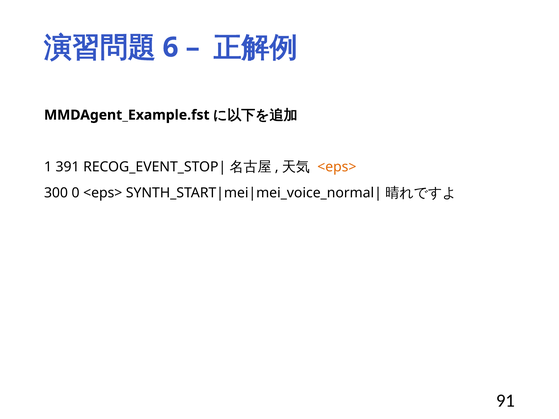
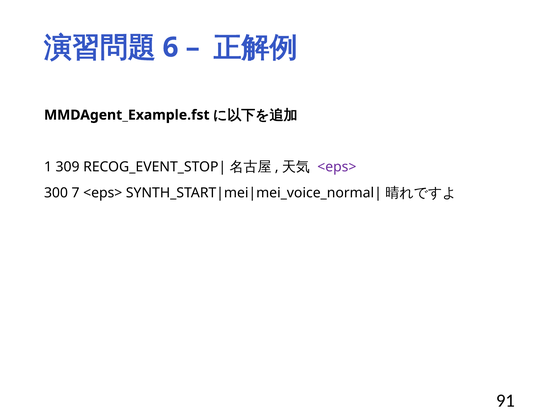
391: 391 -> 309 (68, 167)
<eps> colour: orange -> purple (337, 167)
0: 0 -> 7 (76, 193)
